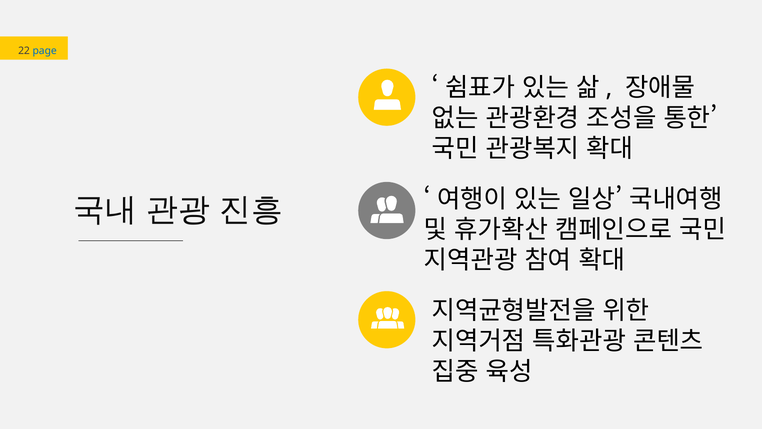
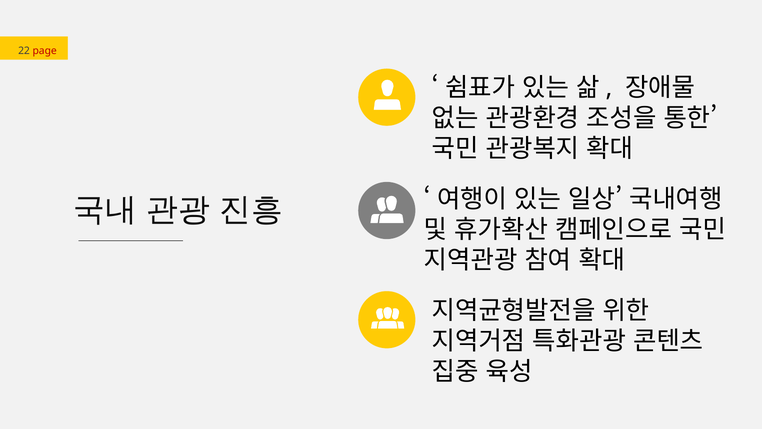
page colour: blue -> red (45, 51)
